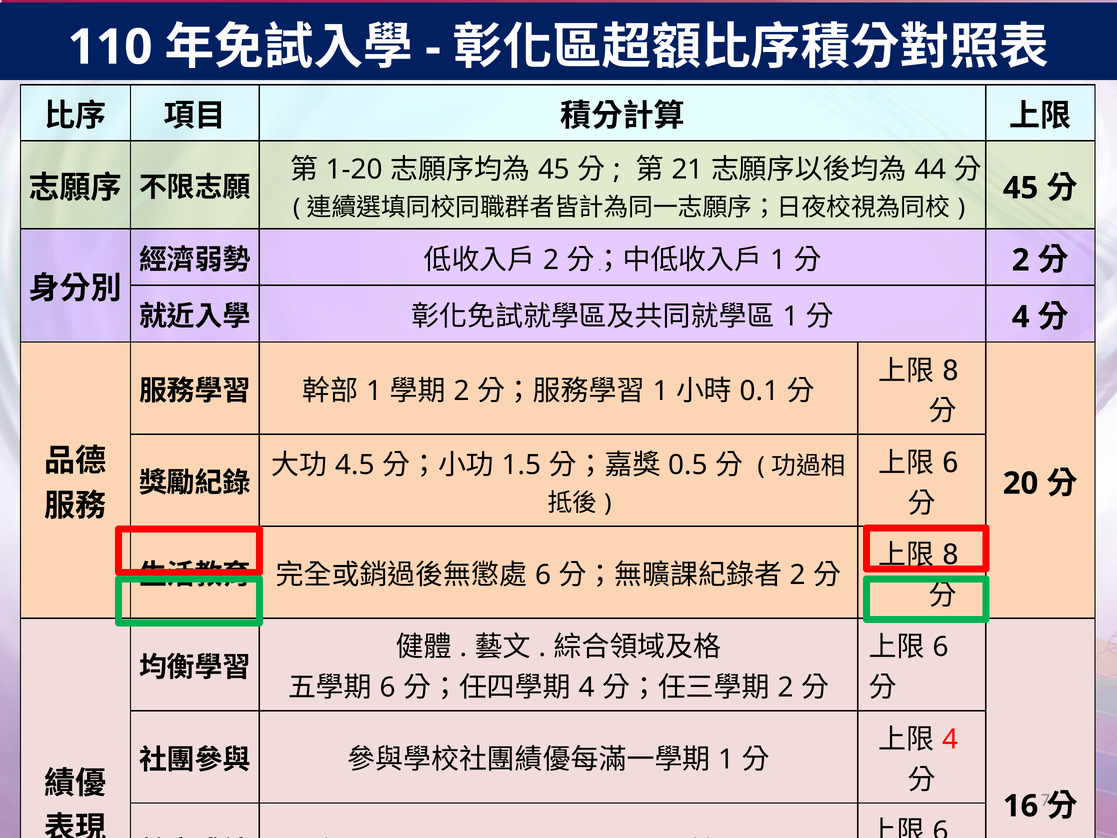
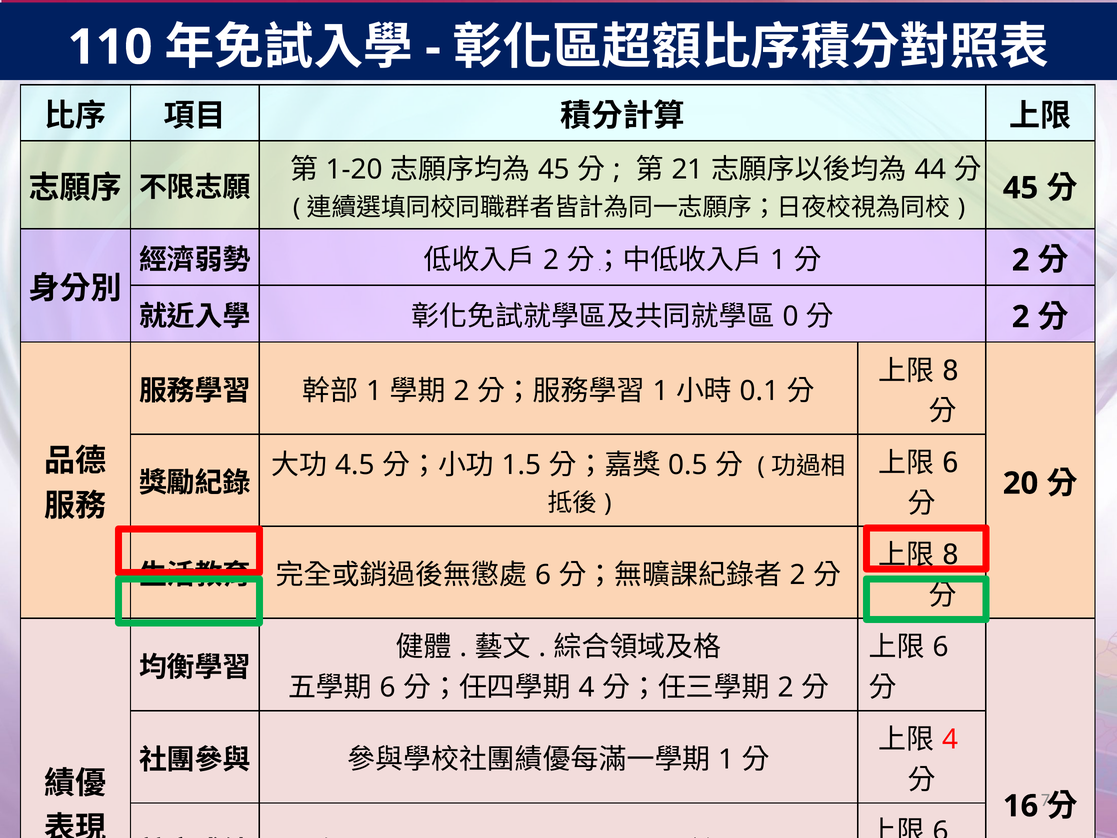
1: 1 -> 0 (791, 317)
4: 4 -> 2 (1021, 317)
